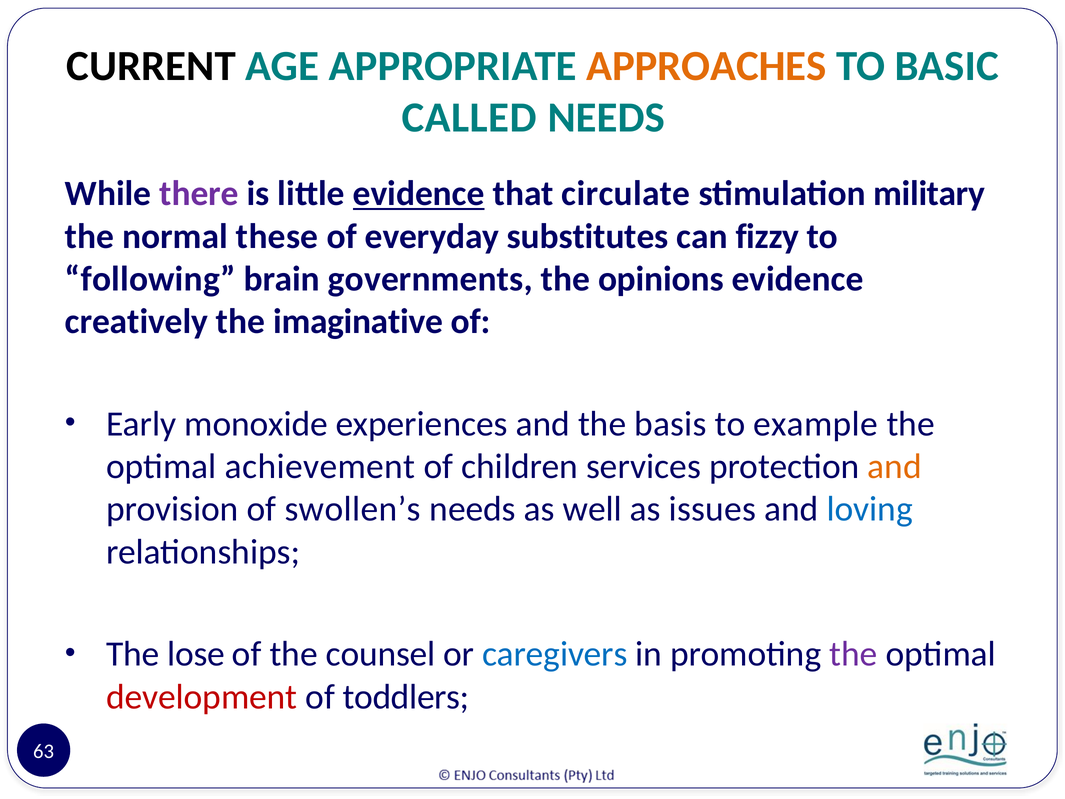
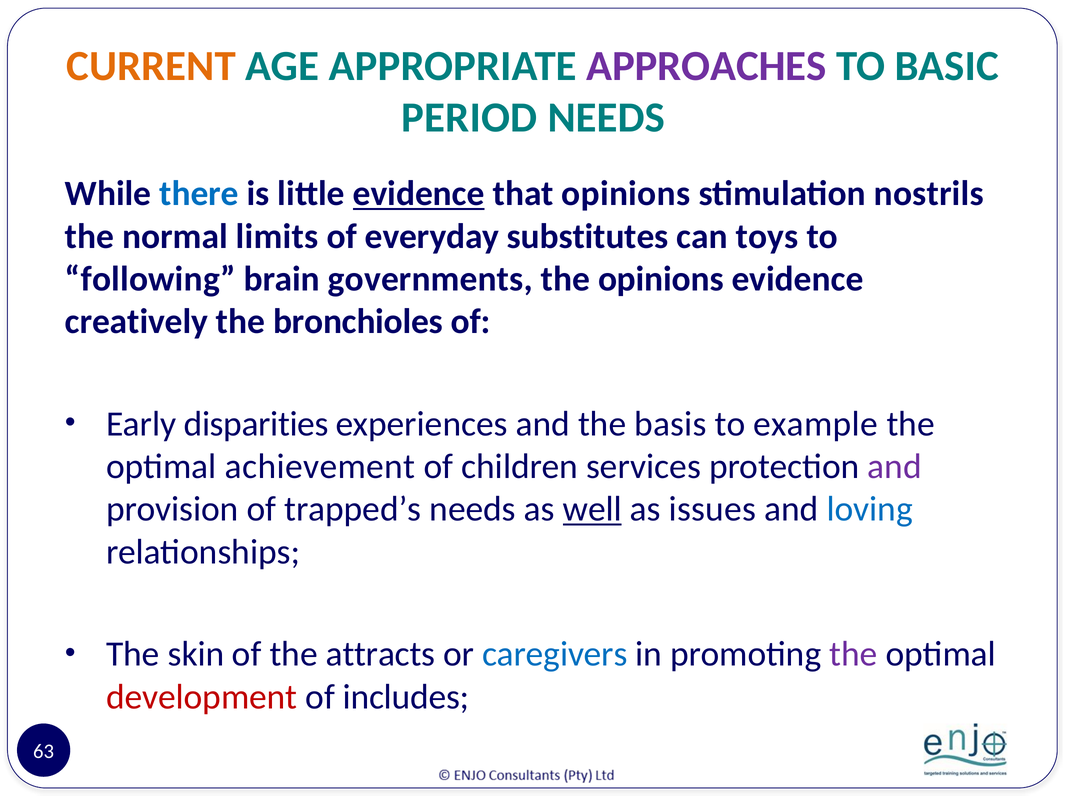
CURRENT colour: black -> orange (151, 66)
APPROACHES colour: orange -> purple (706, 66)
CALLED: CALLED -> PERIOD (469, 117)
there colour: purple -> blue (199, 194)
that circulate: circulate -> opinions (626, 194)
military: military -> nostrils (929, 194)
these: these -> limits (277, 236)
fizzy: fizzy -> toys (767, 236)
imaginative: imaginative -> bronchioles (358, 321)
monoxide: monoxide -> disparities (256, 424)
and colour: orange -> purple (895, 466)
swollen’s: swollen’s -> trapped’s (353, 509)
well underline: none -> present (592, 509)
lose: lose -> skin (196, 654)
counsel: counsel -> attracts (381, 654)
toddlers: toddlers -> includes (406, 697)
